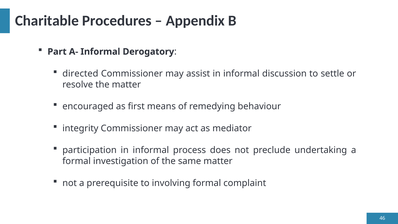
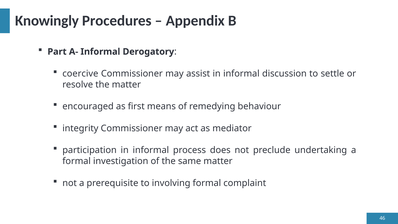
Charitable: Charitable -> Knowingly (47, 21)
directed: directed -> coercive (80, 74)
